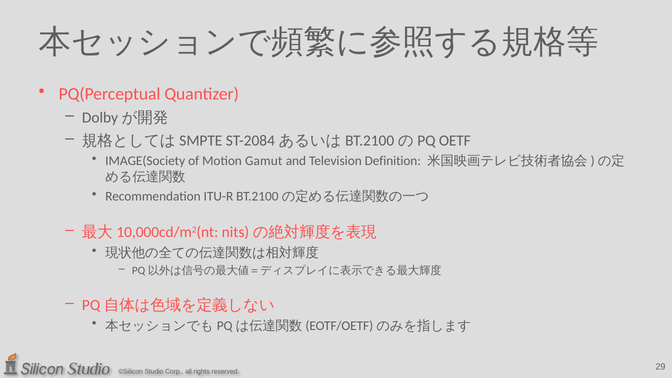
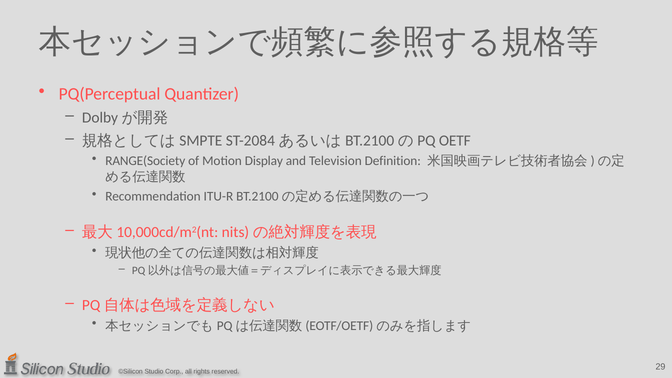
IMAGE(Society: IMAGE(Society -> RANGE(Society (145, 161)
Gamut: Gamut -> Display (264, 161)
